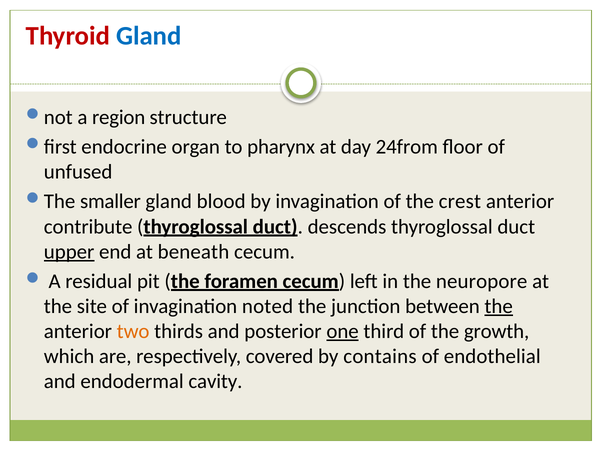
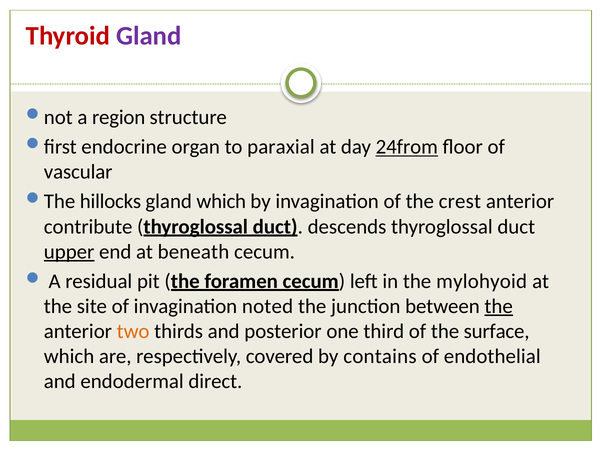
Gland colour: blue -> purple (149, 36)
pharynx: pharynx -> paraxial (281, 147)
24from underline: none -> present (407, 147)
unfused: unfused -> vascular (78, 172)
smaller: smaller -> hillocks (110, 202)
gland blood: blood -> which (221, 202)
neuropore: neuropore -> mylohyoid (482, 282)
one underline: present -> none (343, 332)
growth: growth -> surface (497, 332)
cavity: cavity -> direct (215, 382)
